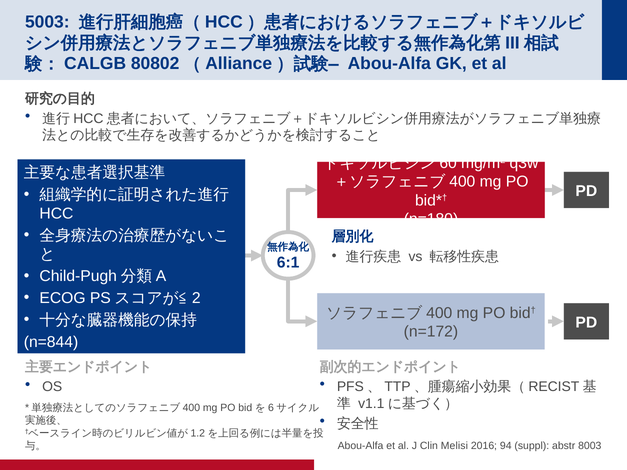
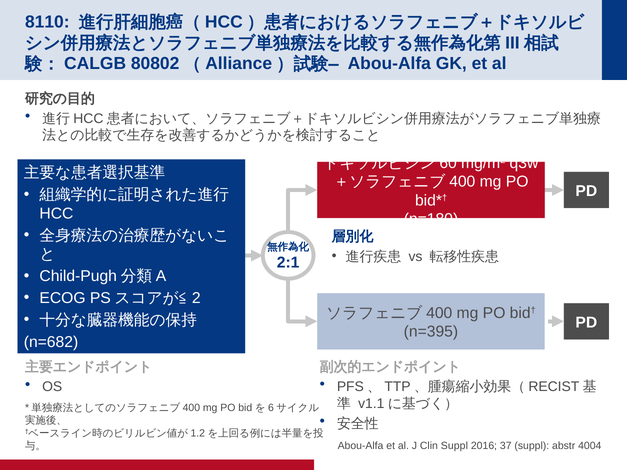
5003: 5003 -> 8110 (47, 22)
6:1: 6:1 -> 2:1 (288, 263)
n=172: n=172 -> n=395 (431, 332)
n=844: n=844 -> n=682 (51, 342)
Clin Melisi: Melisi -> Suppl (454, 446)
94: 94 -> 37 (506, 446)
8003: 8003 -> 4004 (590, 446)
